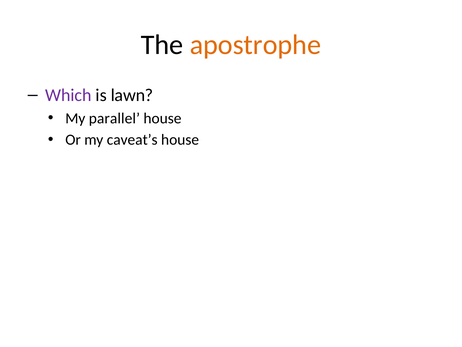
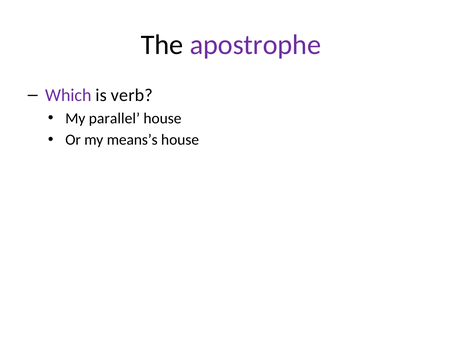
apostrophe colour: orange -> purple (255, 45)
lawn: lawn -> verb (132, 95)
caveat’s: caveat’s -> means’s (132, 140)
